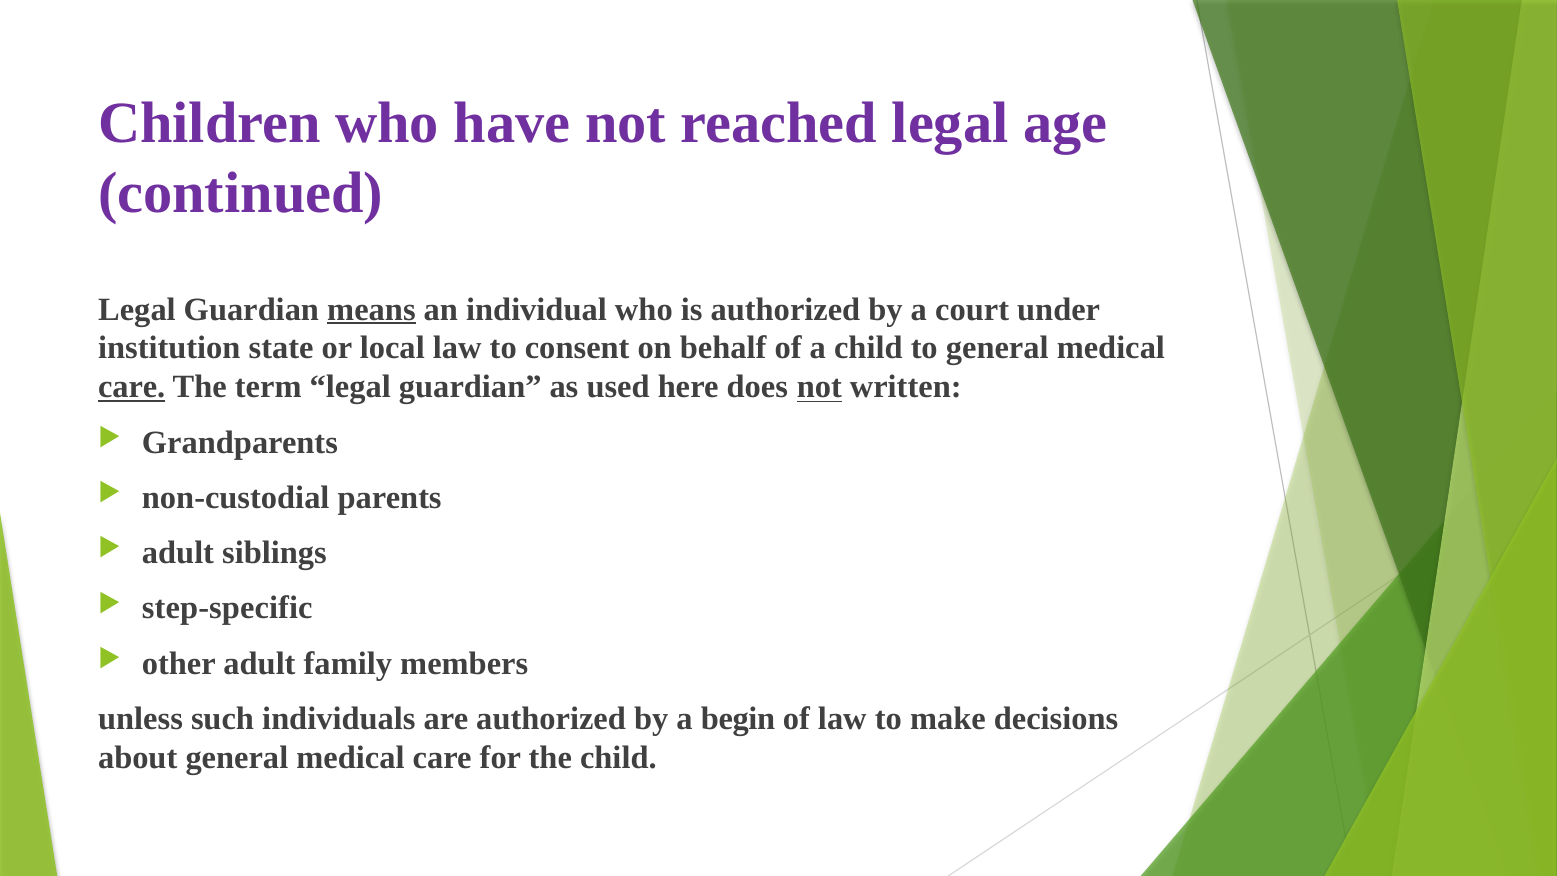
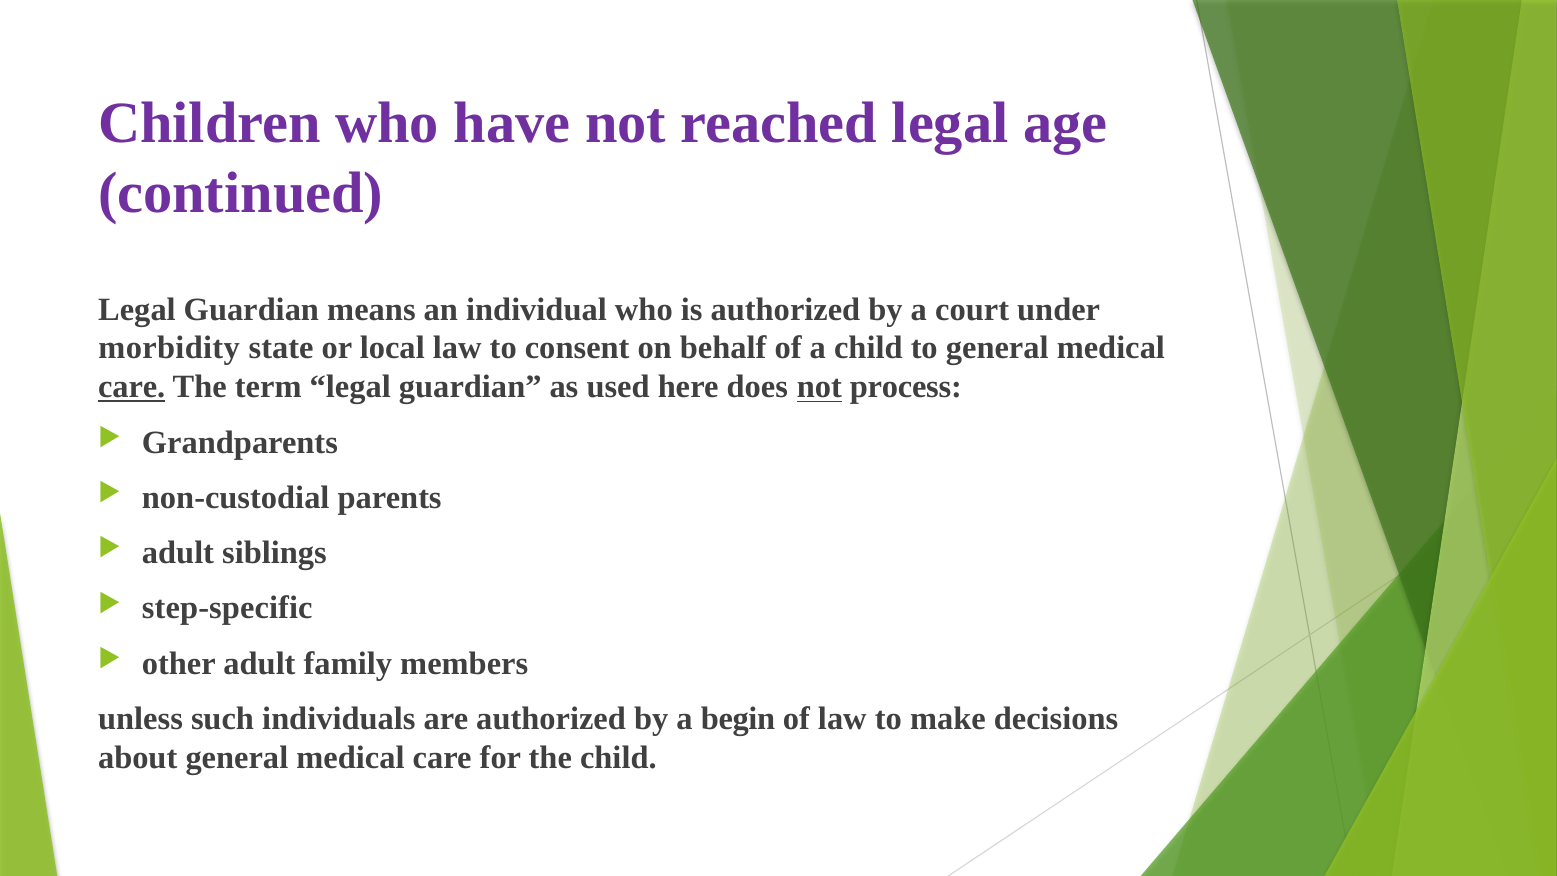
means underline: present -> none (371, 309)
institution: institution -> morbidity (169, 348)
written: written -> process (906, 387)
